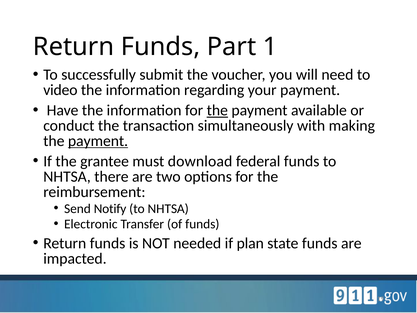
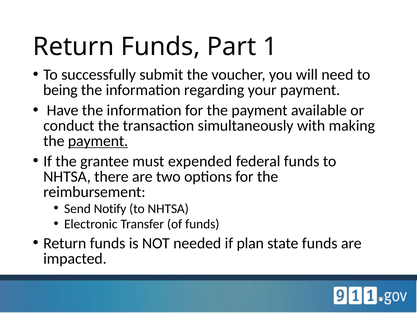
video: video -> being (60, 90)
the underline: present -> none (217, 110)
download: download -> expended (200, 161)
